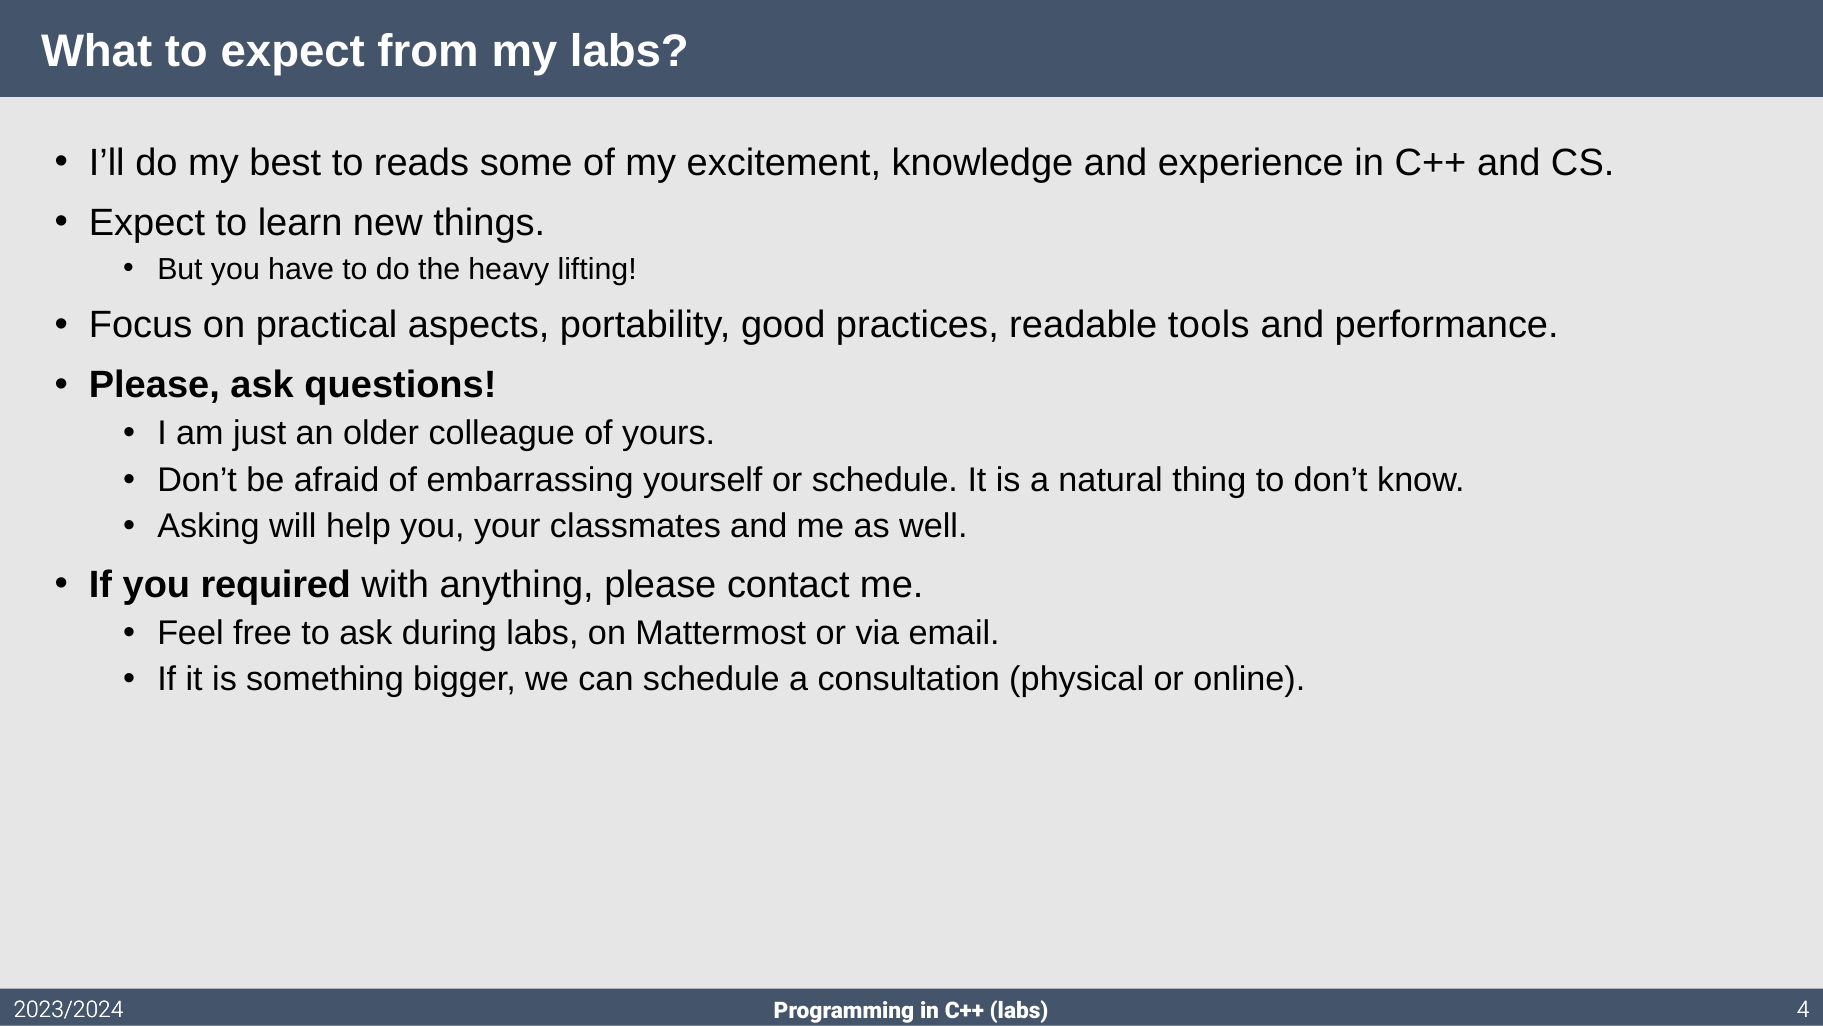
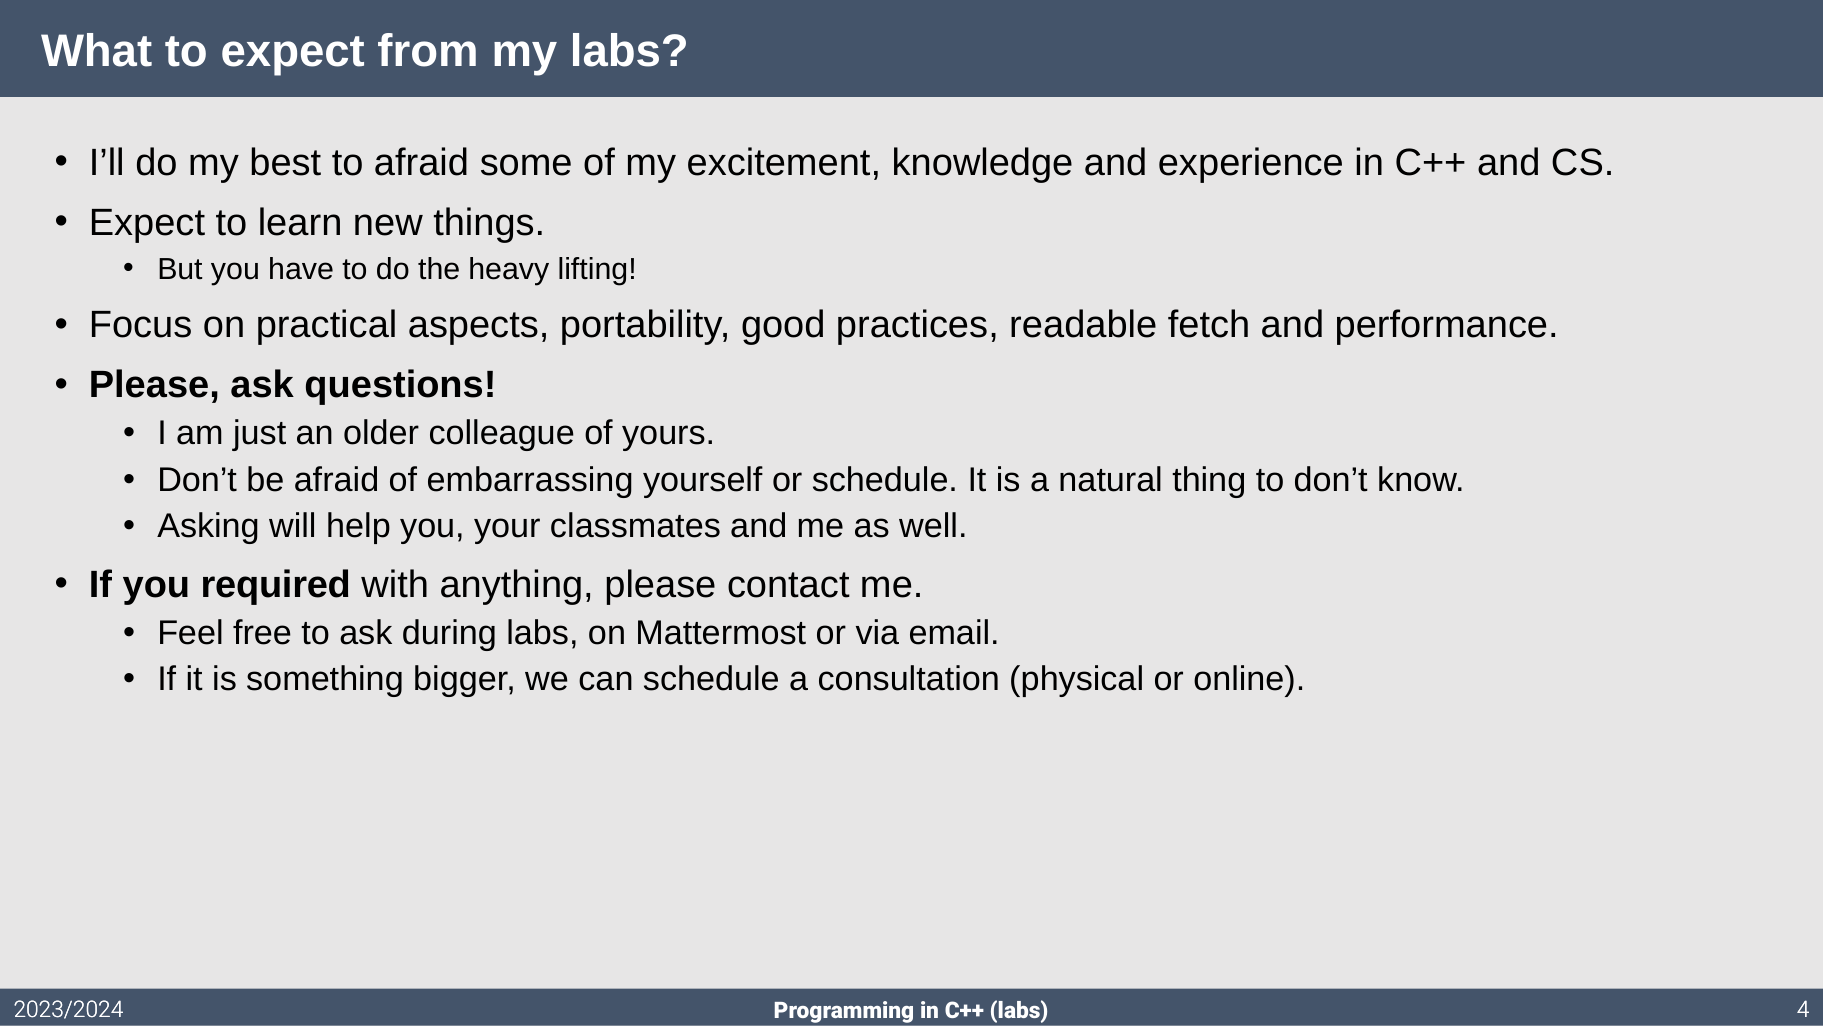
to reads: reads -> afraid (421, 163)
tools: tools -> fetch (1209, 325)
